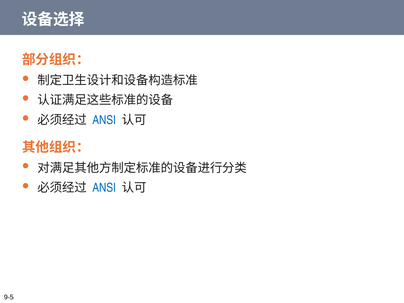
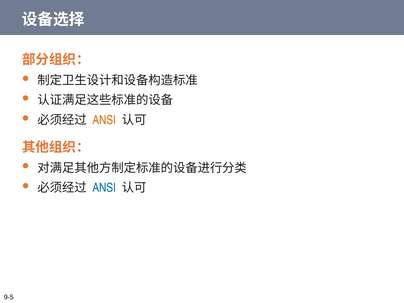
ANSI colour: blue -> orange (104, 120)
